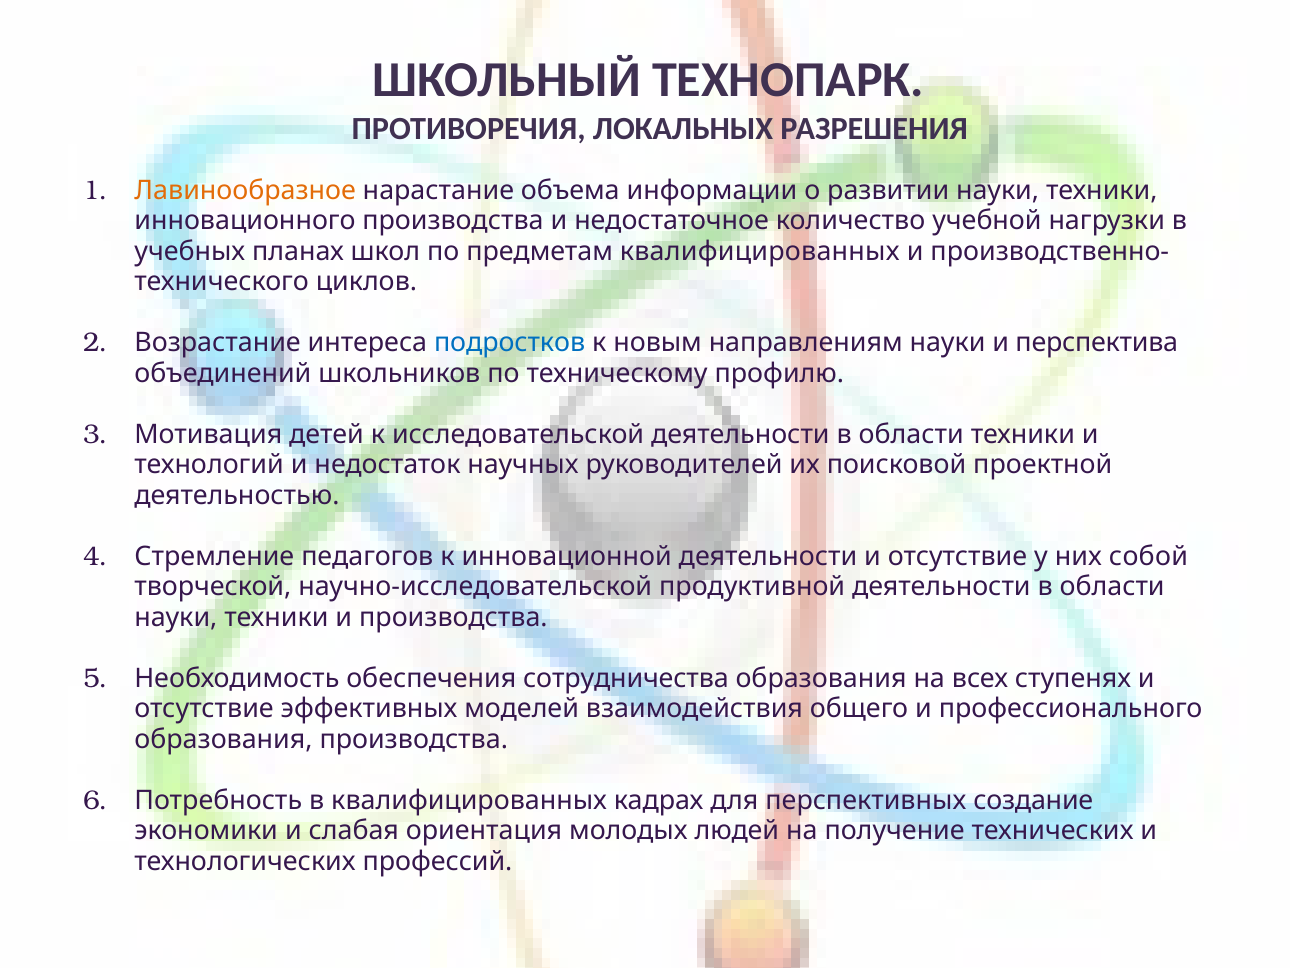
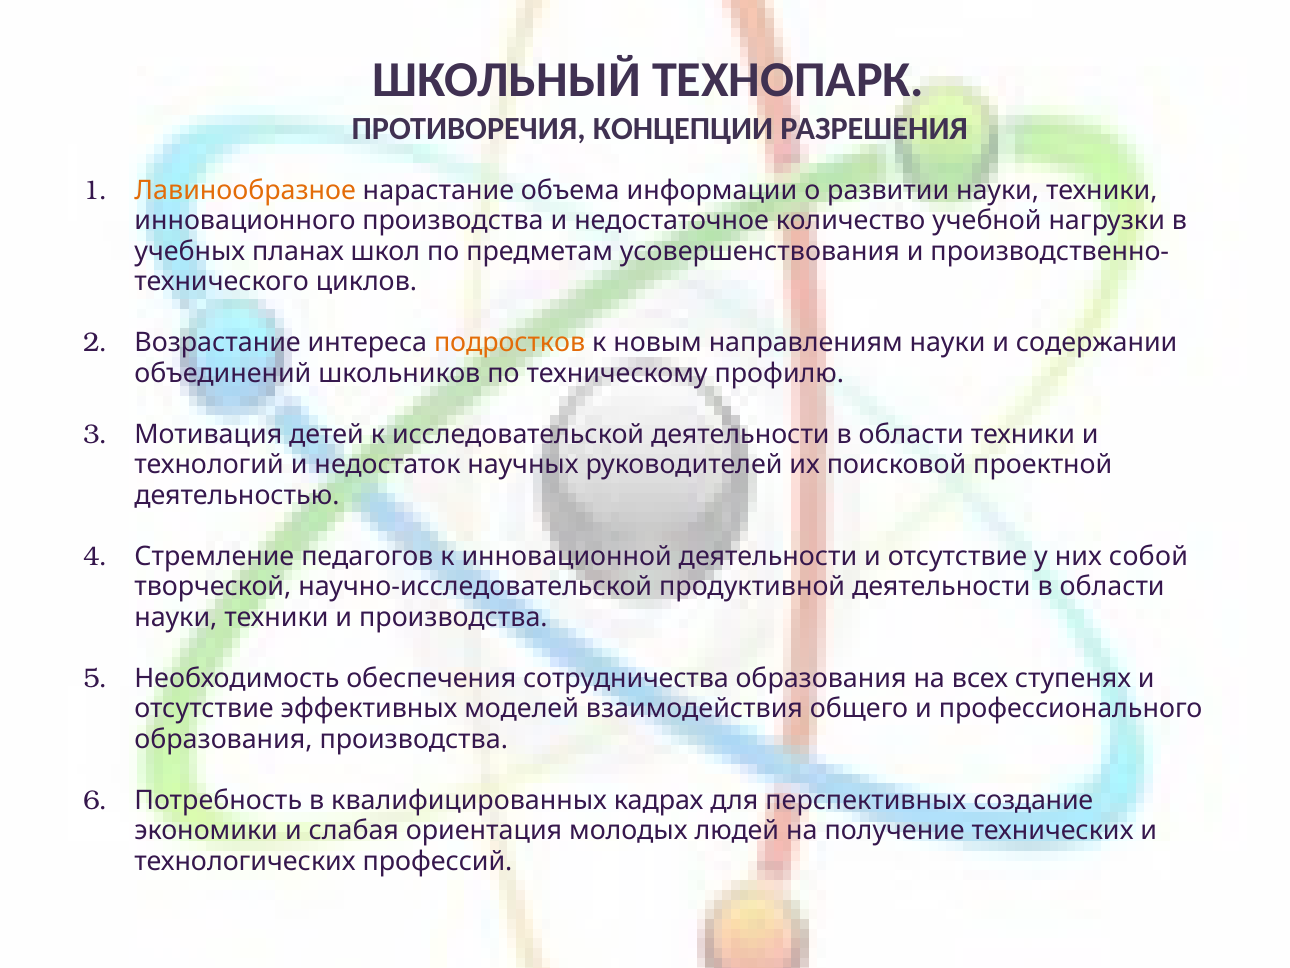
ЛОКАЛЬНЫХ: ЛОКАЛЬНЫХ -> КОНЦЕПЦИИ (683, 128)
предметам квалифицированных: квалифицированных -> усовершенствования (760, 251)
подростков colour: blue -> orange (510, 343)
перспектива: перспектива -> содержании (1097, 343)
